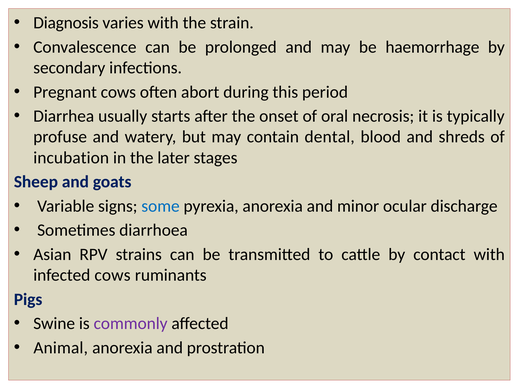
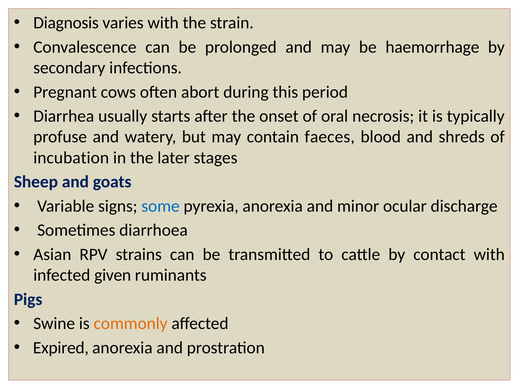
dental: dental -> faeces (330, 137)
infected cows: cows -> given (113, 275)
commonly colour: purple -> orange (131, 324)
Animal: Animal -> Expired (61, 348)
